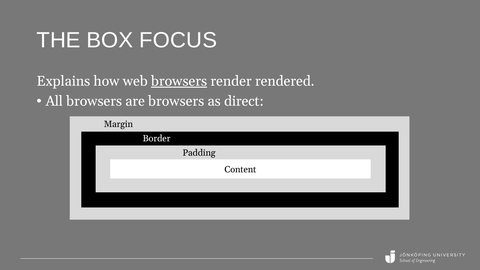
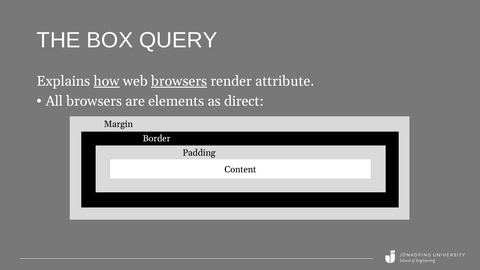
FOCUS: FOCUS -> QUERY (178, 40)
how underline: none -> present (107, 81)
rendered: rendered -> attribute (285, 81)
are browsers: browsers -> elements (176, 101)
